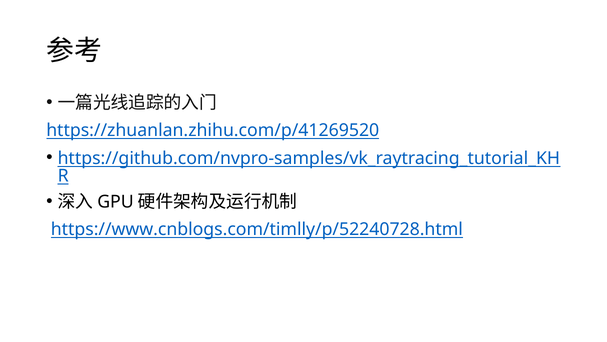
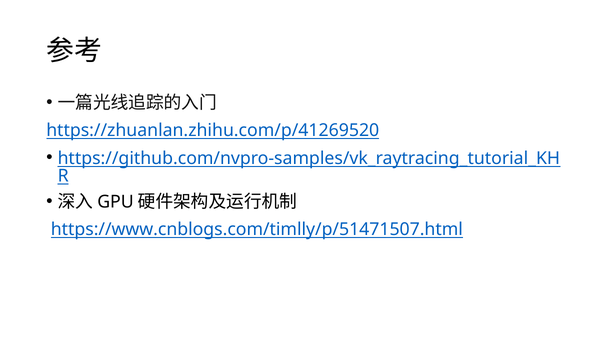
https://www.cnblogs.com/timlly/p/52240728.html: https://www.cnblogs.com/timlly/p/52240728.html -> https://www.cnblogs.com/timlly/p/51471507.html (257, 229)
